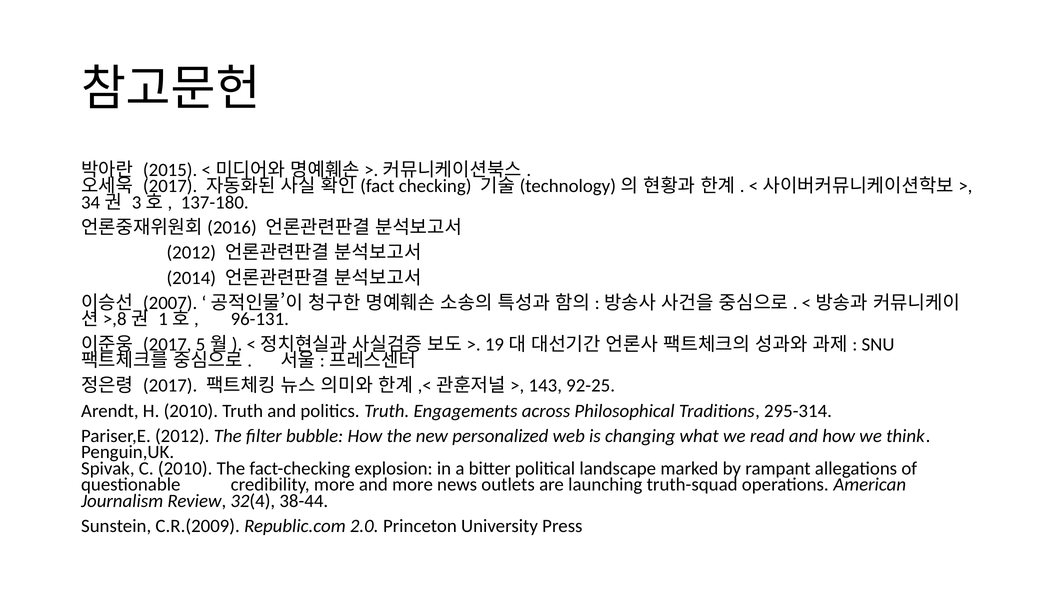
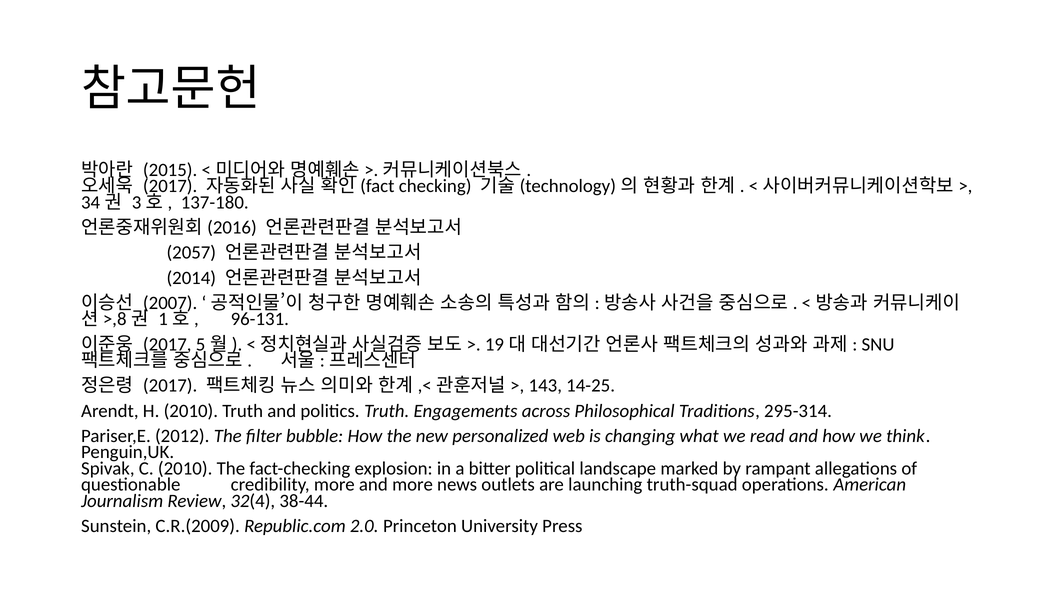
2012: 2012 -> 2057 (191, 253)
92-25: 92-25 -> 14-25 (591, 386)
